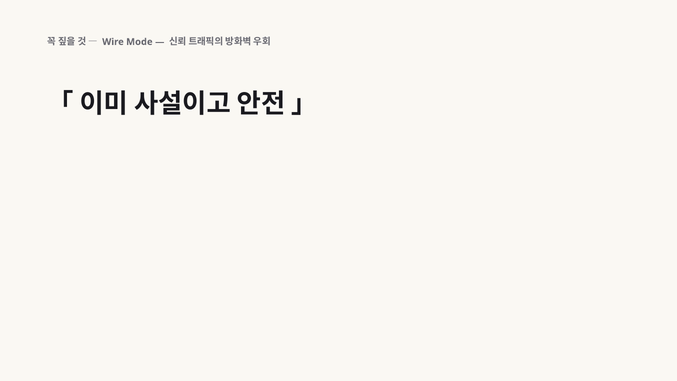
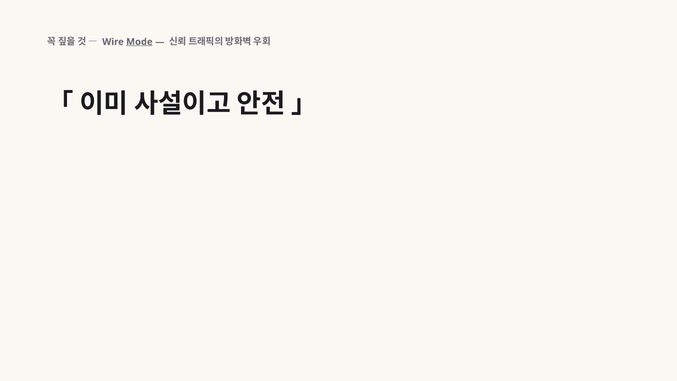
Mode underline: none -> present (139, 42)
